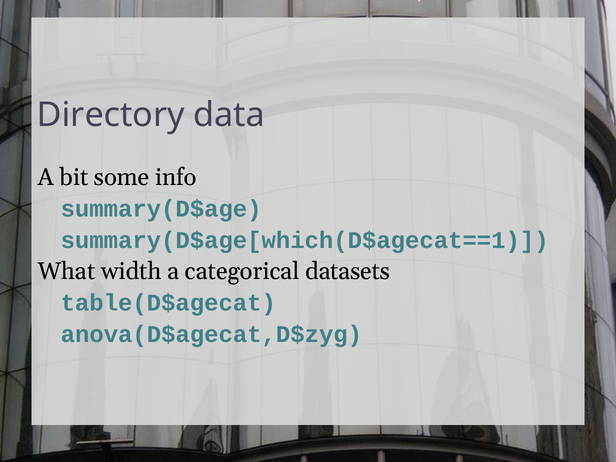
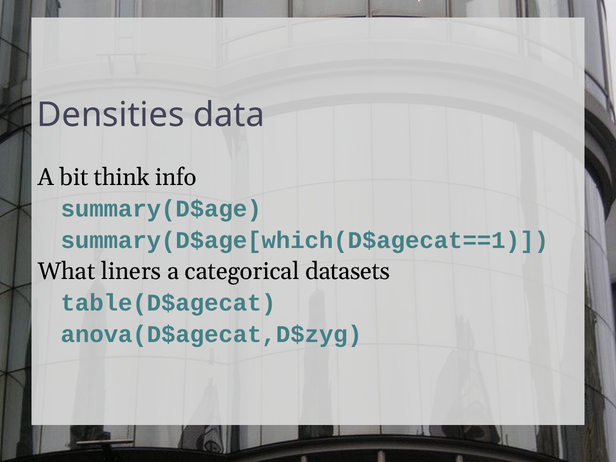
Directory: Directory -> Densities (111, 115)
some: some -> think (122, 177)
width: width -> liners (131, 271)
